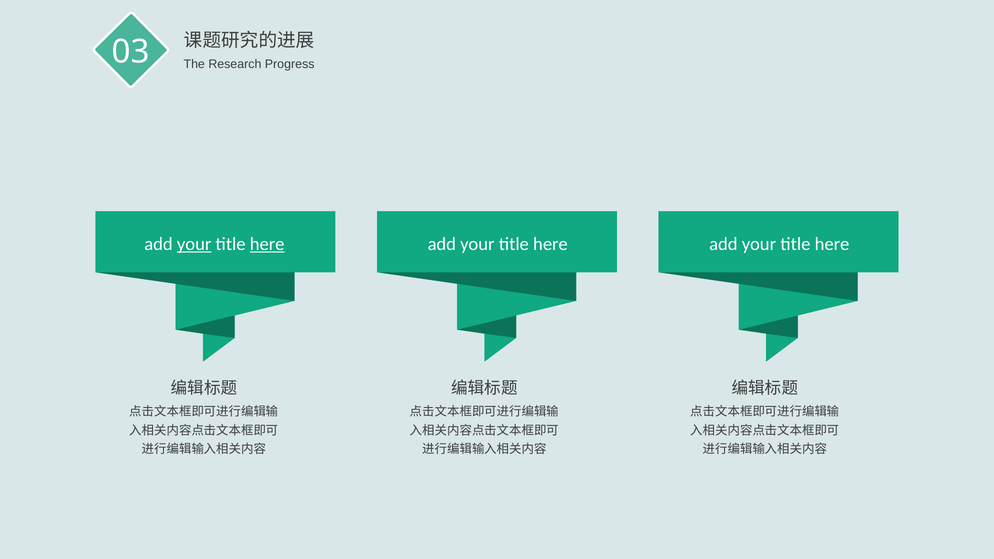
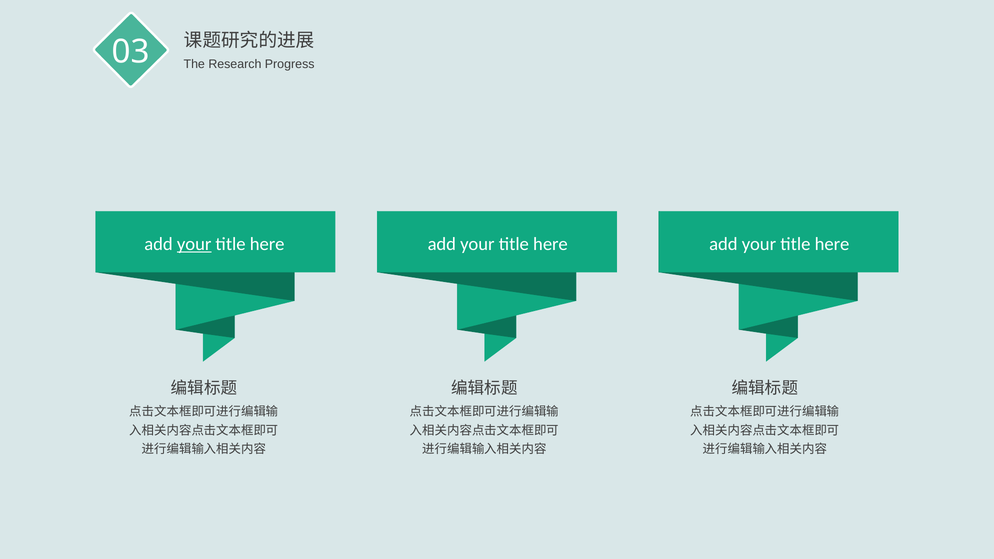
here underline: present -> none (267, 244)
